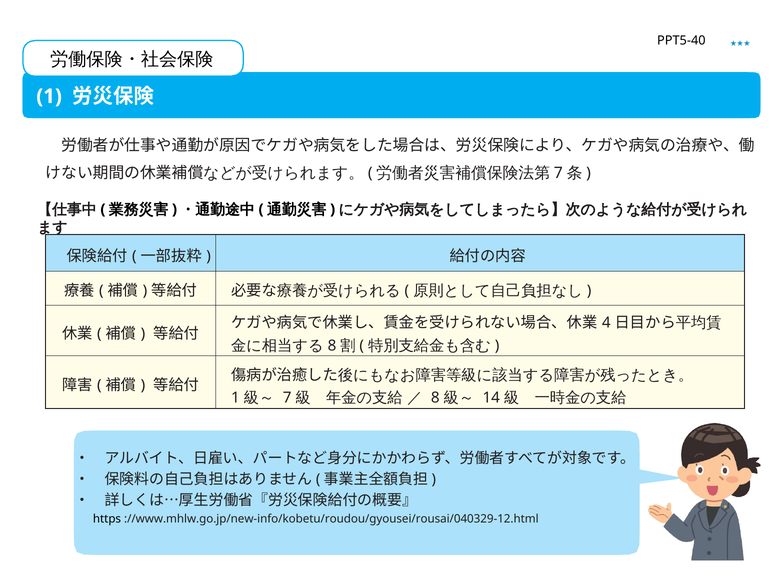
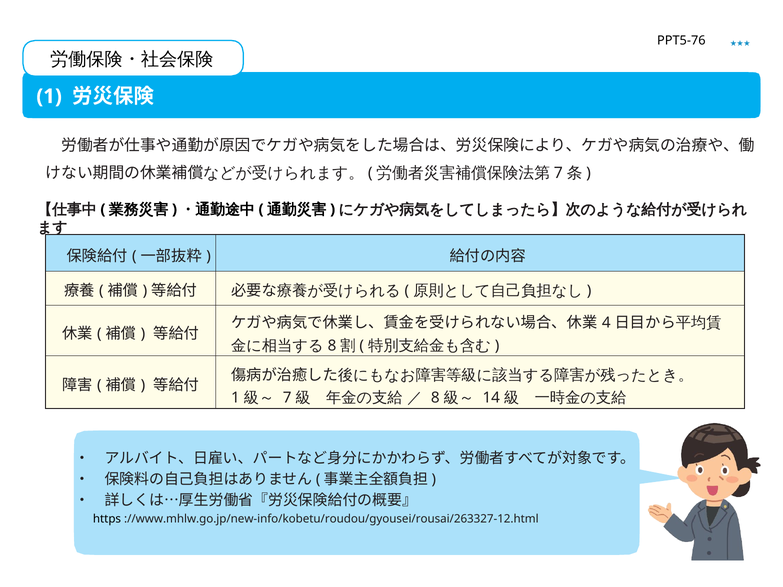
PPT5-40: PPT5-40 -> PPT5-76 (681, 41)
://www.mhlw.go.jp/new-info/kobetu/roudou/gyousei/rousai/040329-12.html: ://www.mhlw.go.jp/new-info/kobetu/roudou/gyousei/rousai/040329-12.html -> ://www.mhlw.go.jp/new-info/kobetu/roudou/gyousei/rousai/263327-12.html (331, 519)
